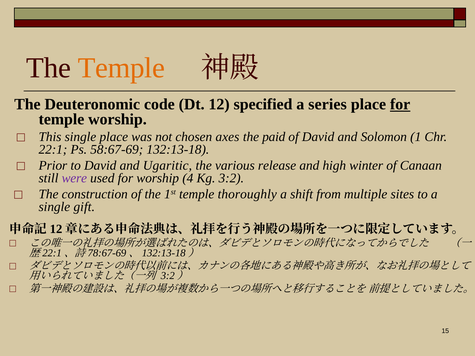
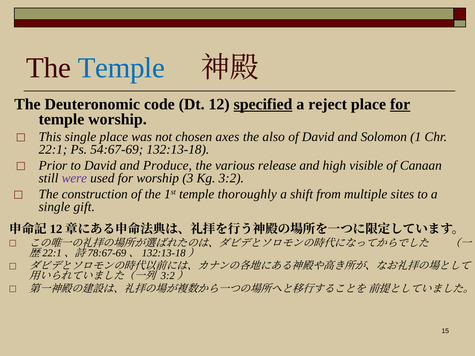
Temple colour: orange -> blue (121, 68)
specified underline: none -> present (263, 104)
series: series -> reject (328, 104)
paid: paid -> also (274, 137)
58:67-69: 58:67-69 -> 54:67-69 (117, 150)
Ugaritic: Ugaritic -> Produce (168, 166)
winter: winter -> visible (366, 166)
4: 4 -> 3 (188, 178)
